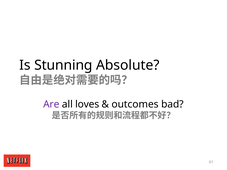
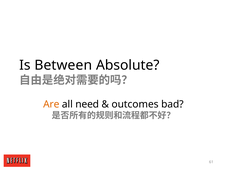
Stunning: Stunning -> Between (63, 65)
Are colour: purple -> orange (51, 104)
loves: loves -> need (87, 104)
